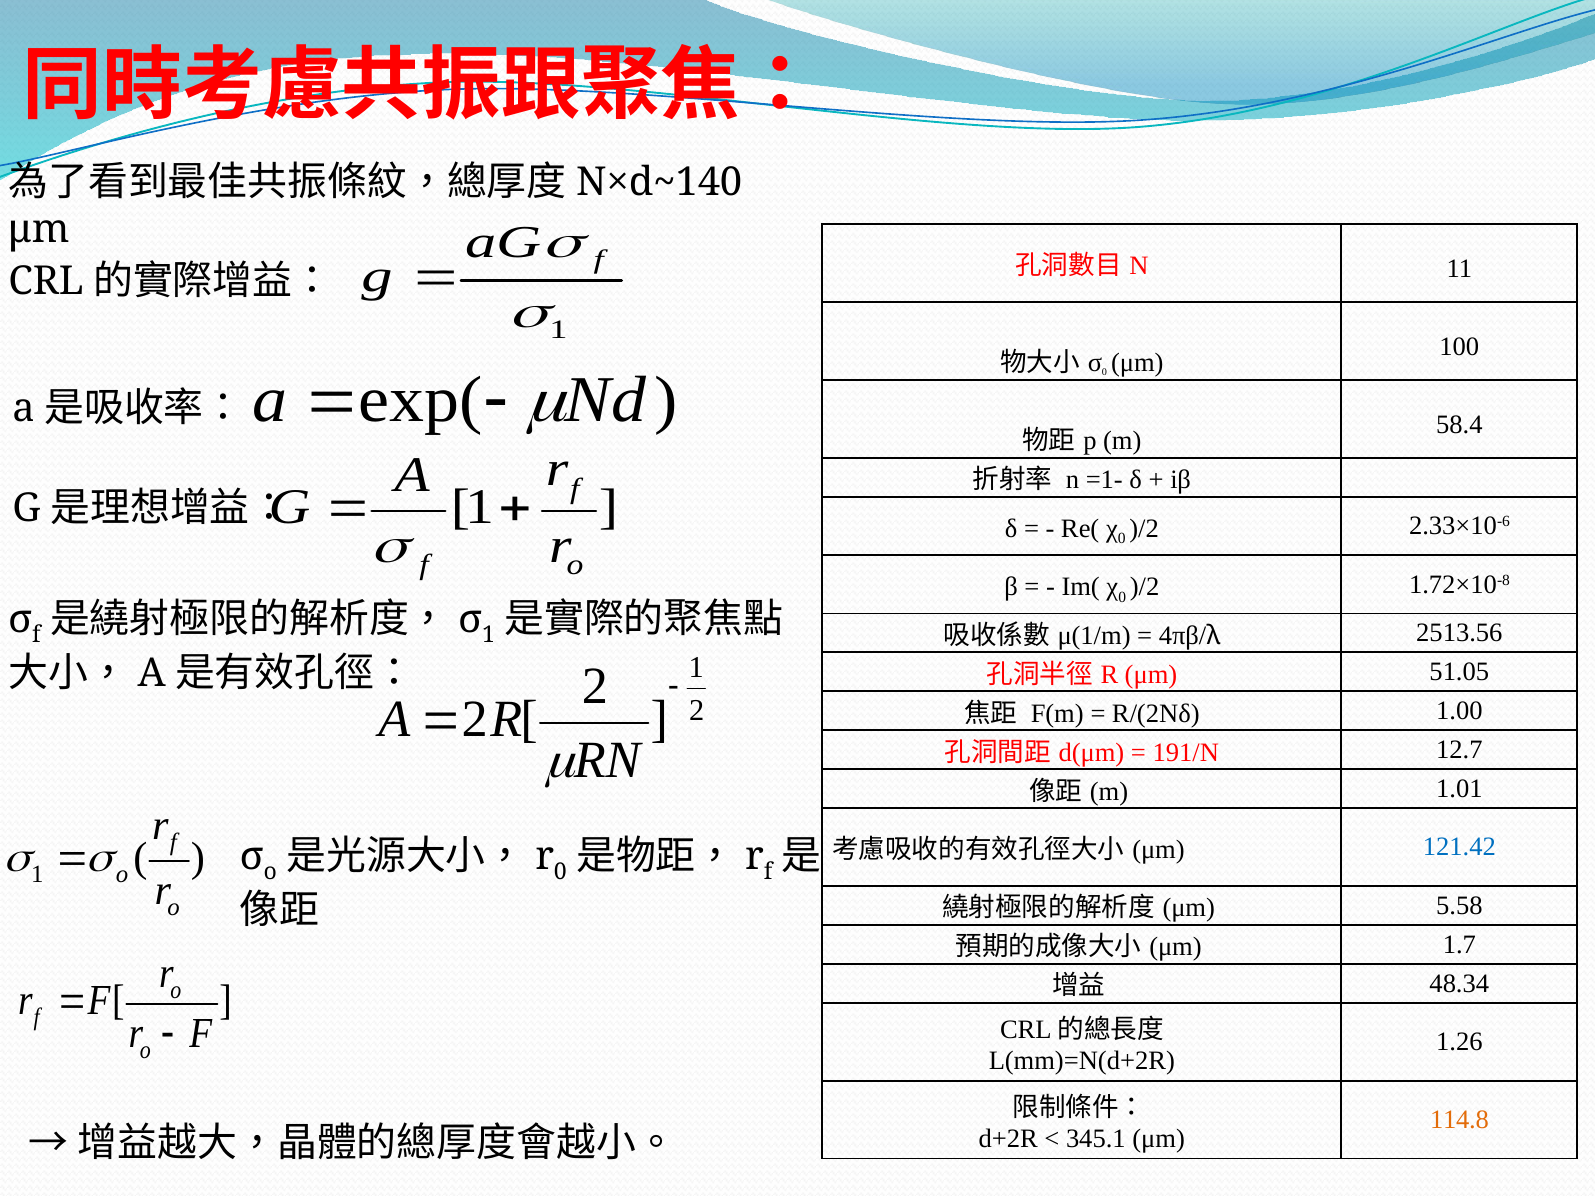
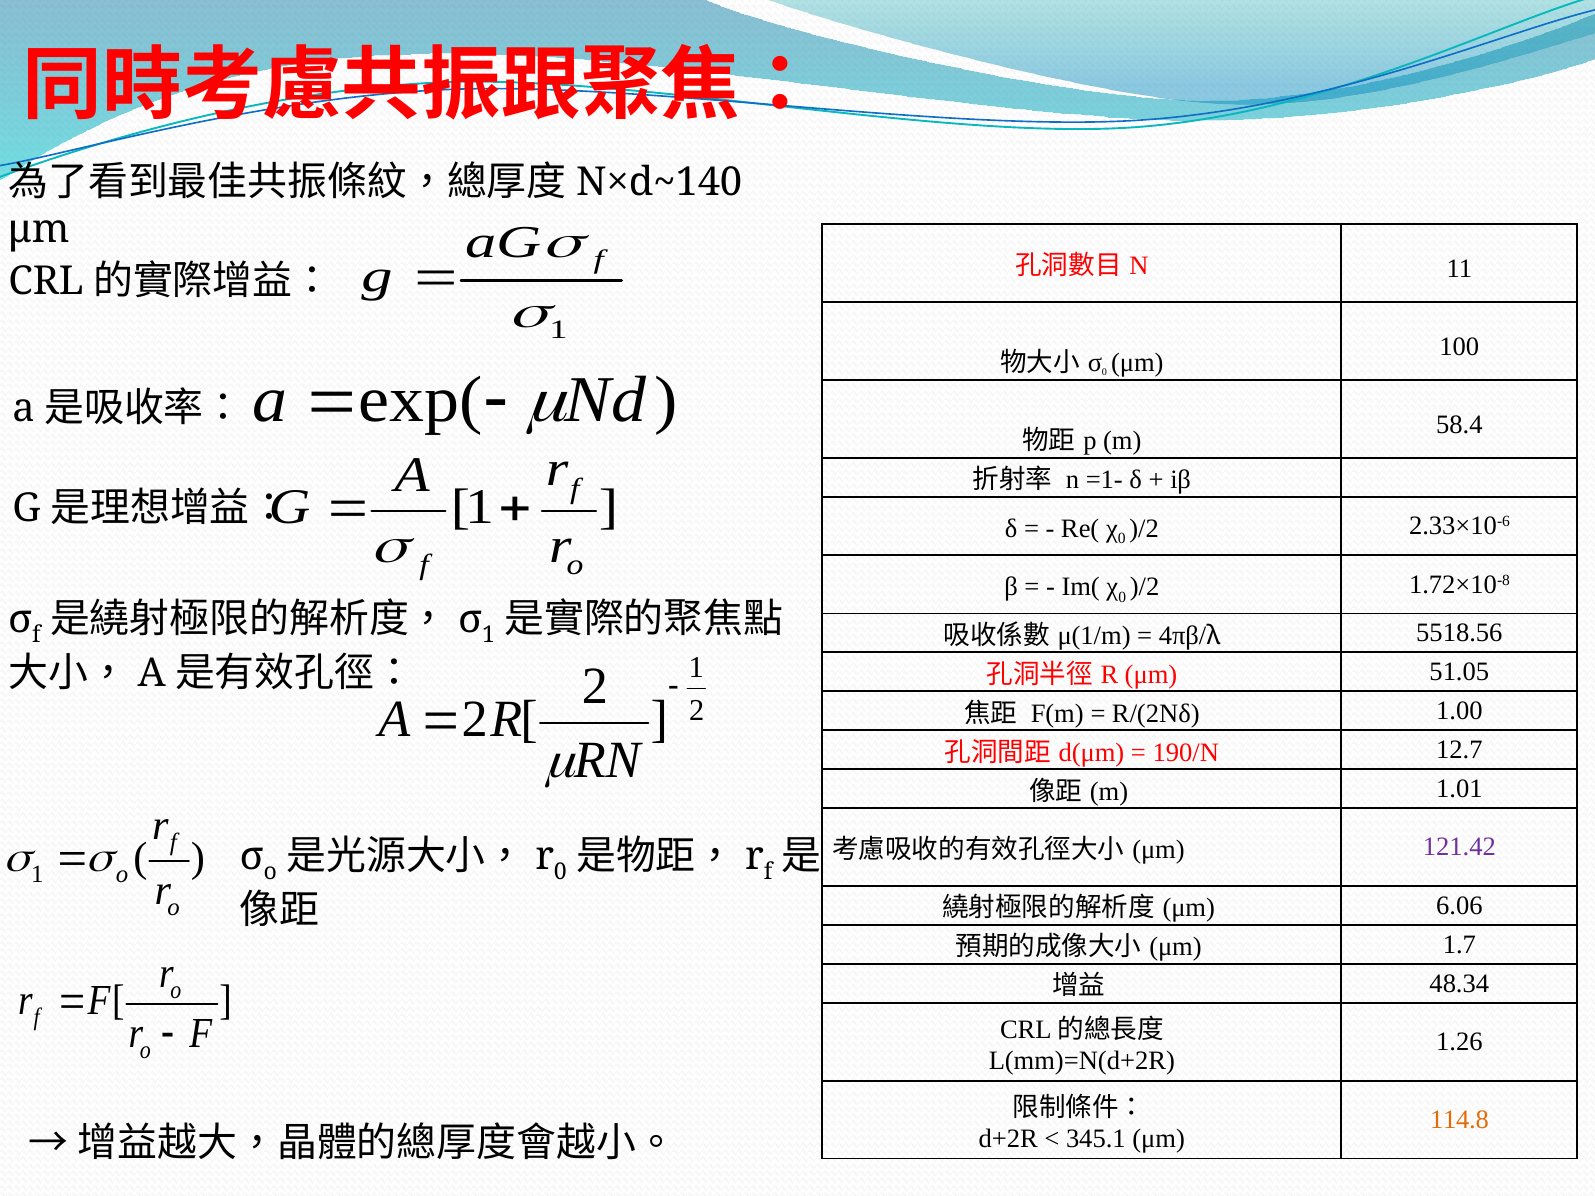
2513.56: 2513.56 -> 5518.56 (1459, 633)
191/N: 191/N -> 190/N (1186, 753)
121.42 colour: blue -> purple (1459, 847)
5.58: 5.58 -> 6.06 (1459, 906)
